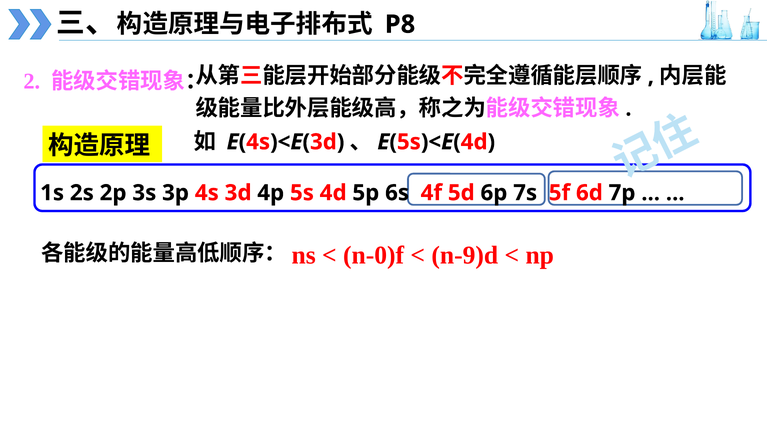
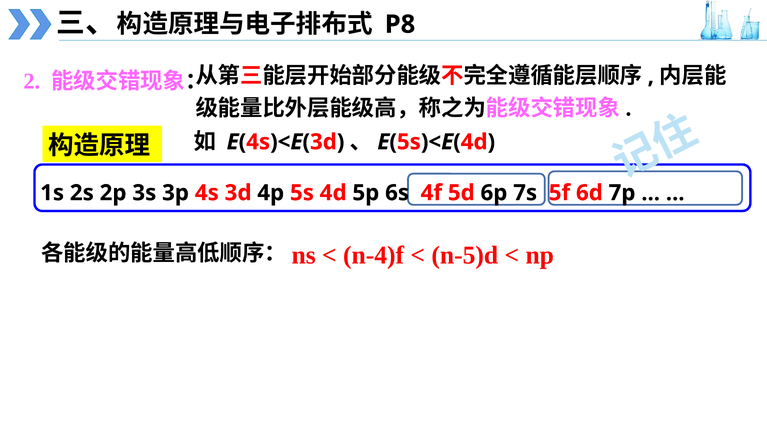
n-0)f: n-0)f -> n-4)f (374, 255)
n-9)d: n-9)d -> n-5)d (465, 255)
